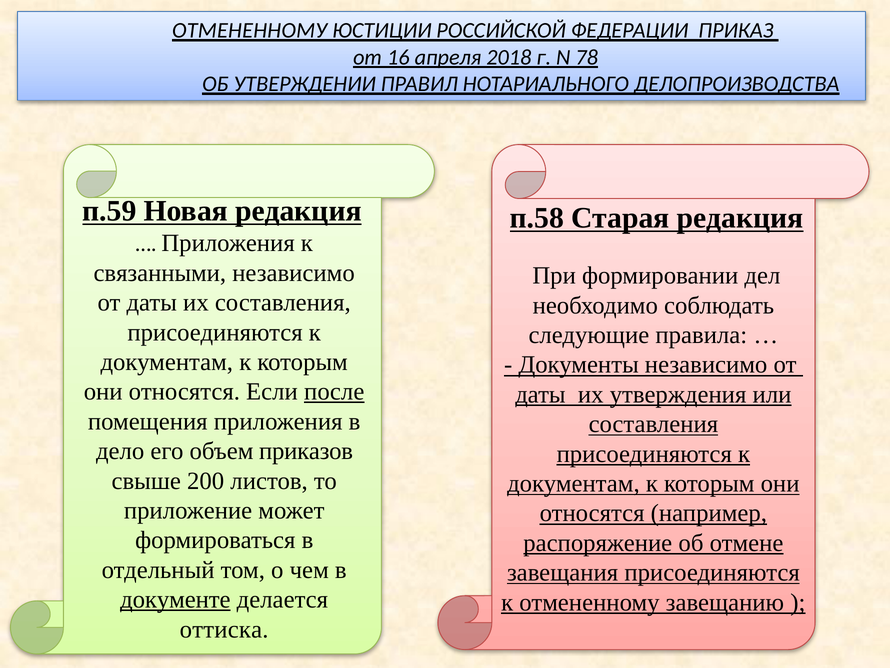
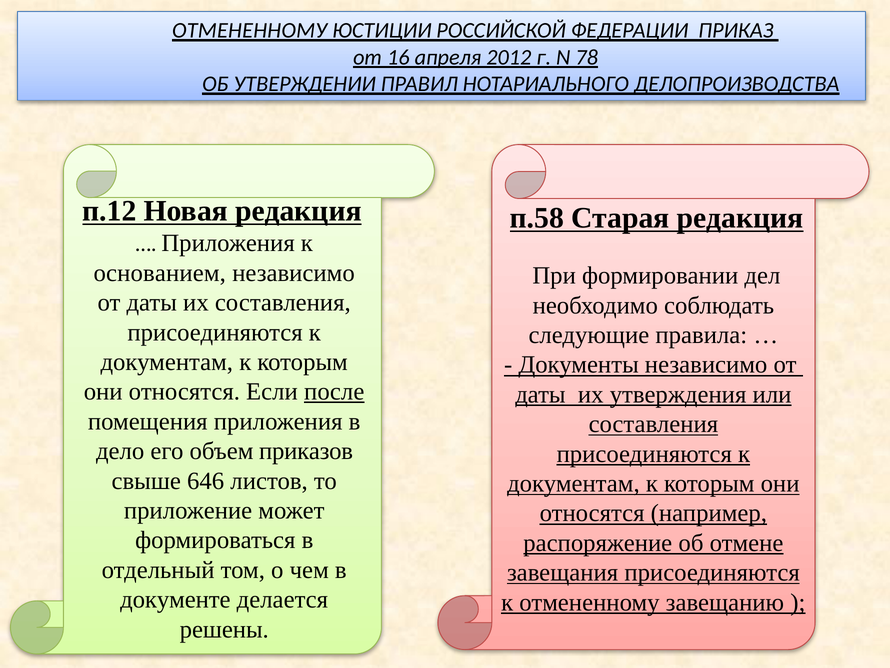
2018: 2018 -> 2012 (509, 57)
п.59: п.59 -> п.12 (109, 211)
связанными: связанными -> основанием (160, 273)
200: 200 -> 646 (206, 481)
документе underline: present -> none (175, 599)
оттиска: оттиска -> решены (224, 629)
